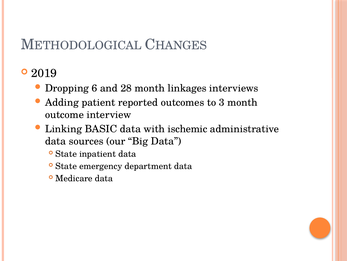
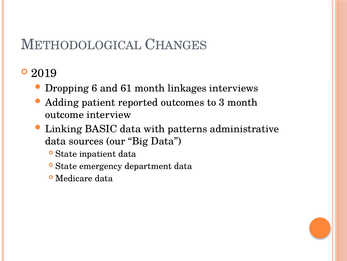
28: 28 -> 61 (126, 88)
ischemic: ischemic -> patterns (187, 129)
